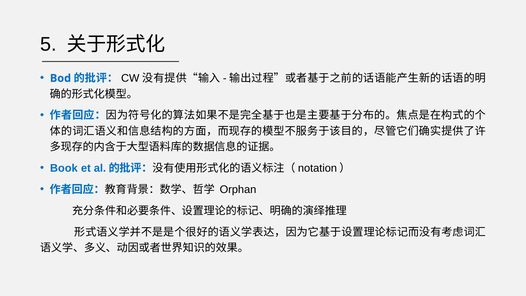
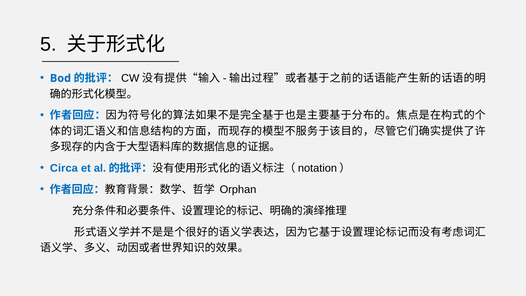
Book: Book -> Circa (64, 168)
